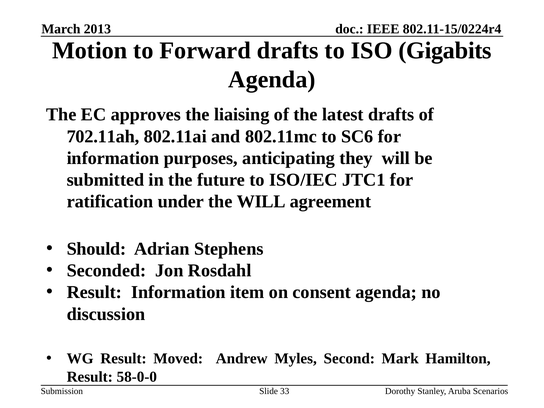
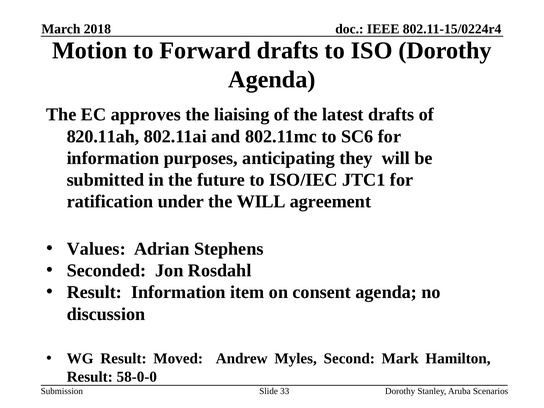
2013: 2013 -> 2018 (97, 29)
ISO Gigabits: Gigabits -> Dorothy (445, 51)
702.11ah: 702.11ah -> 820.11ah (103, 136)
Should: Should -> Values (96, 249)
